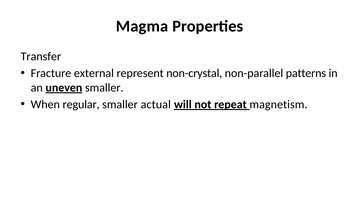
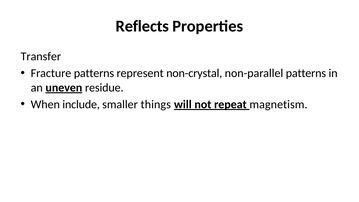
Magma: Magma -> Reflects (142, 26)
Fracture external: external -> patterns (94, 73)
smaller: smaller -> residue (104, 88)
regular: regular -> include (81, 104)
actual: actual -> things (156, 104)
